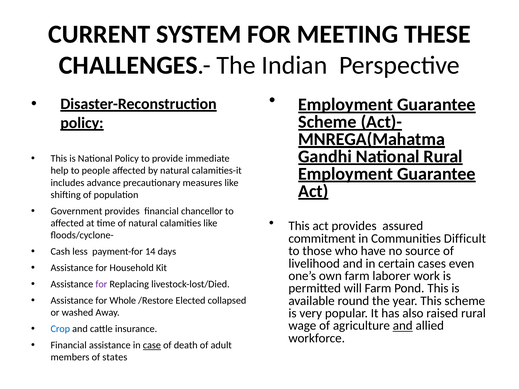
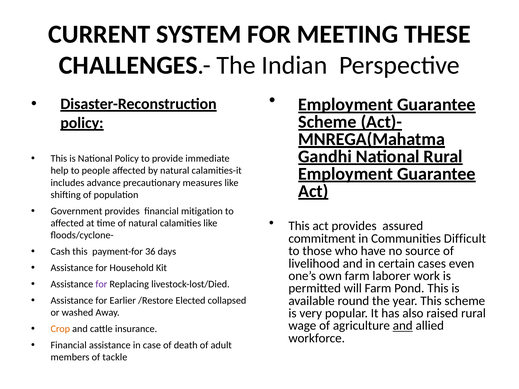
chancellor: chancellor -> mitigation (202, 211)
Cash less: less -> this (80, 252)
14: 14 -> 36 (150, 252)
Whole: Whole -> Earlier (123, 301)
Crop colour: blue -> orange (60, 329)
case underline: present -> none (152, 345)
states: states -> tackle (115, 358)
